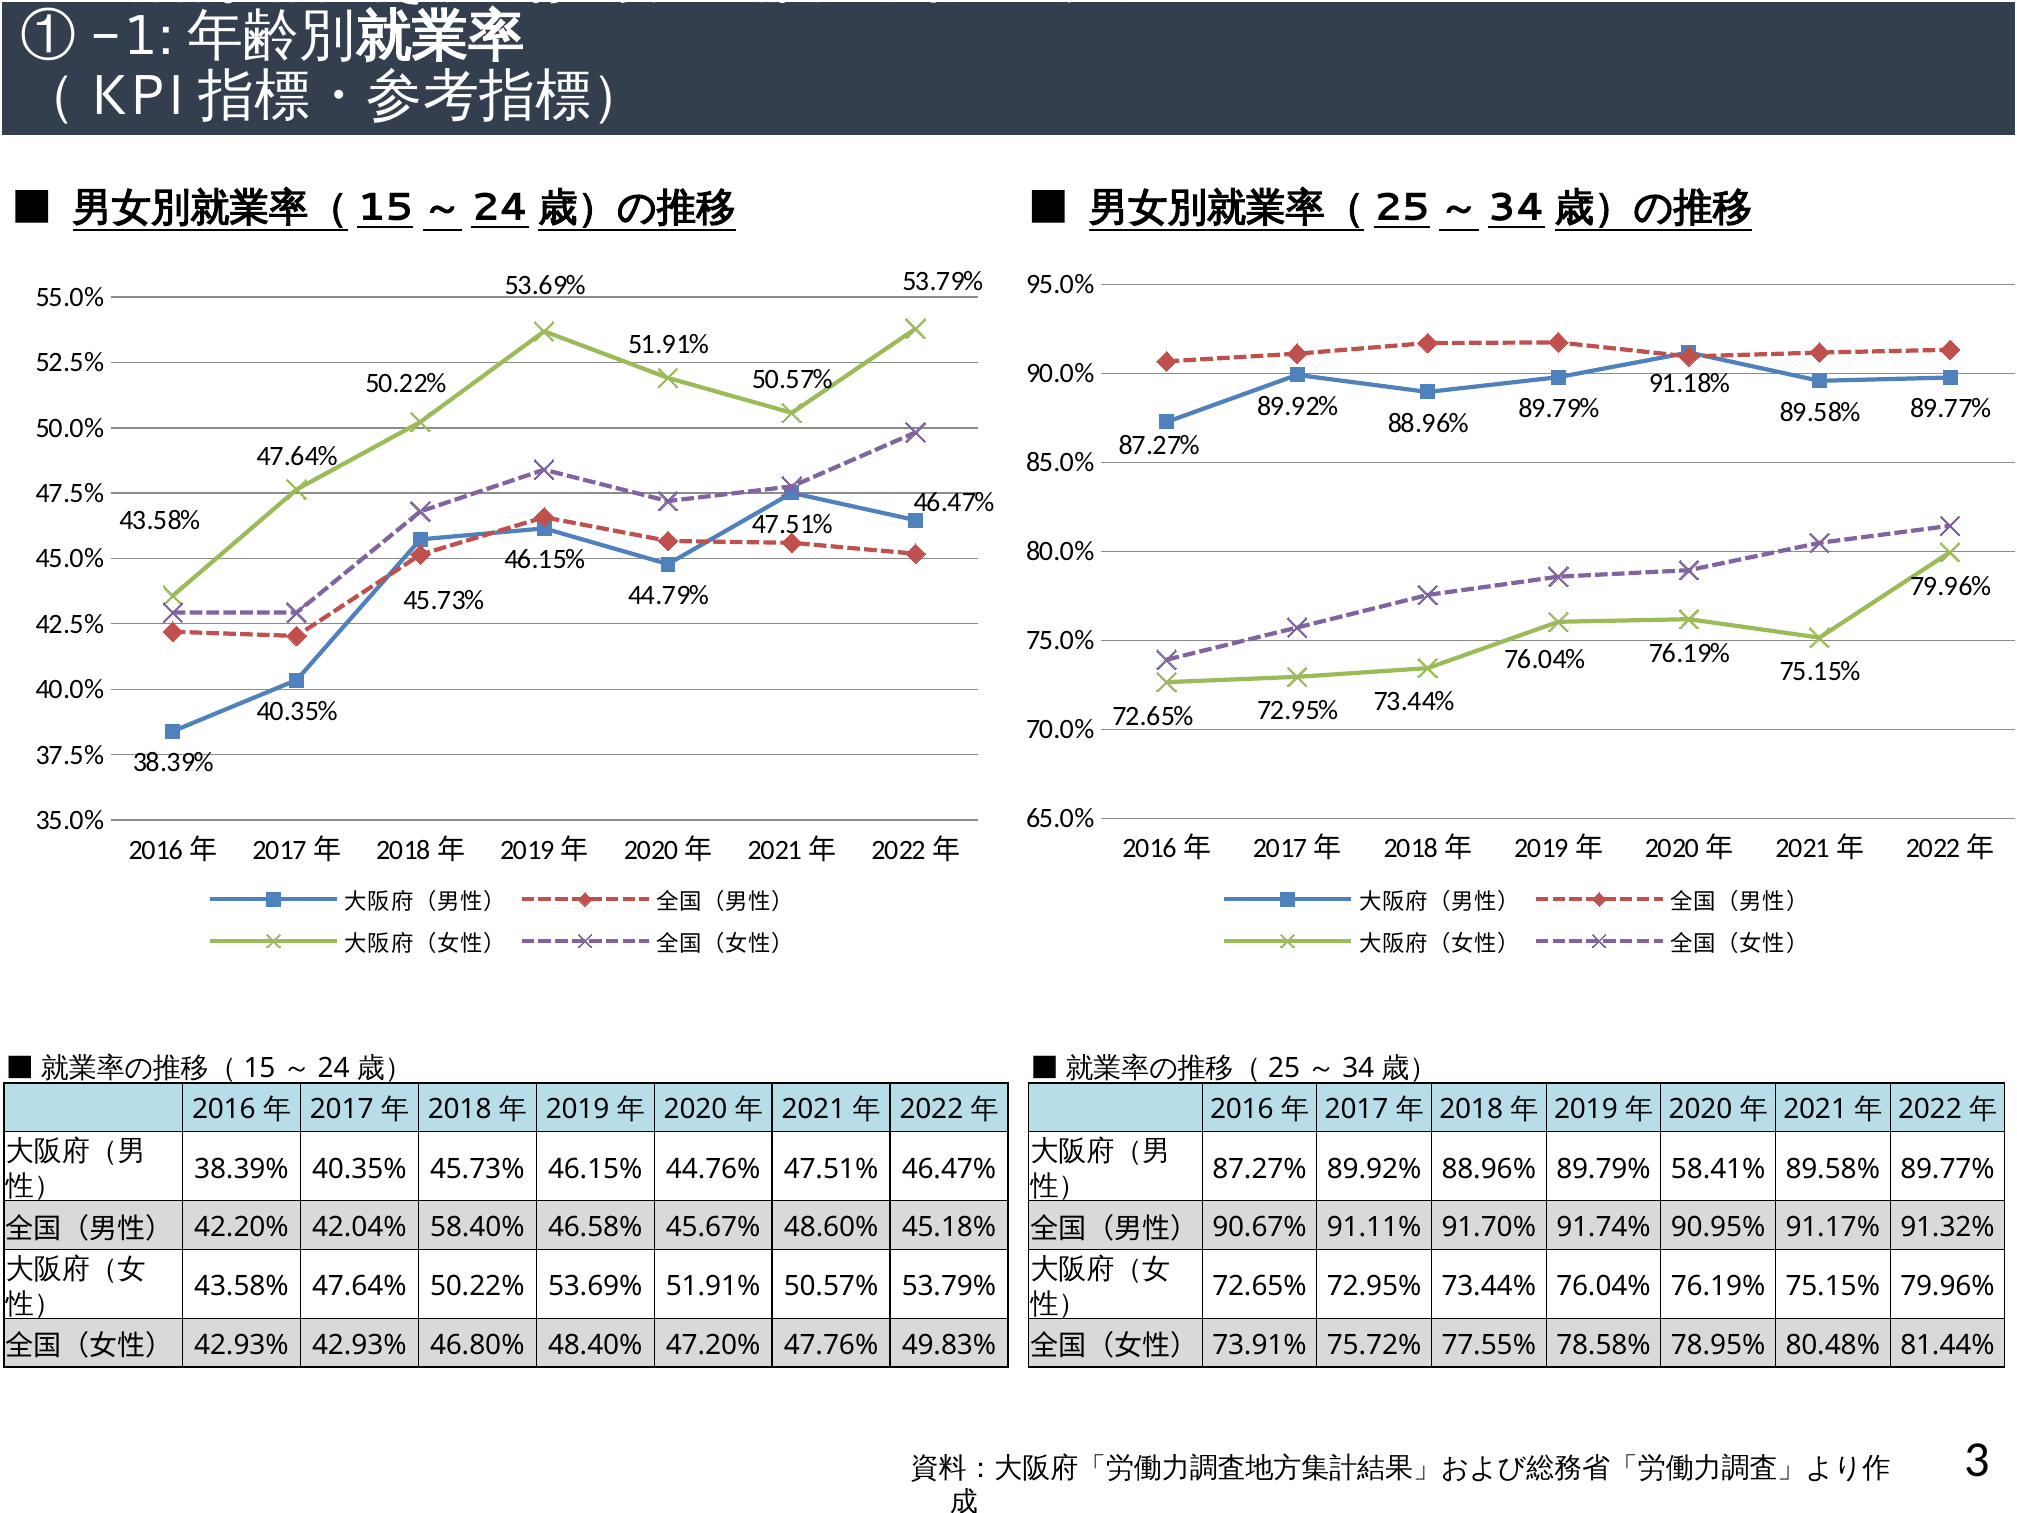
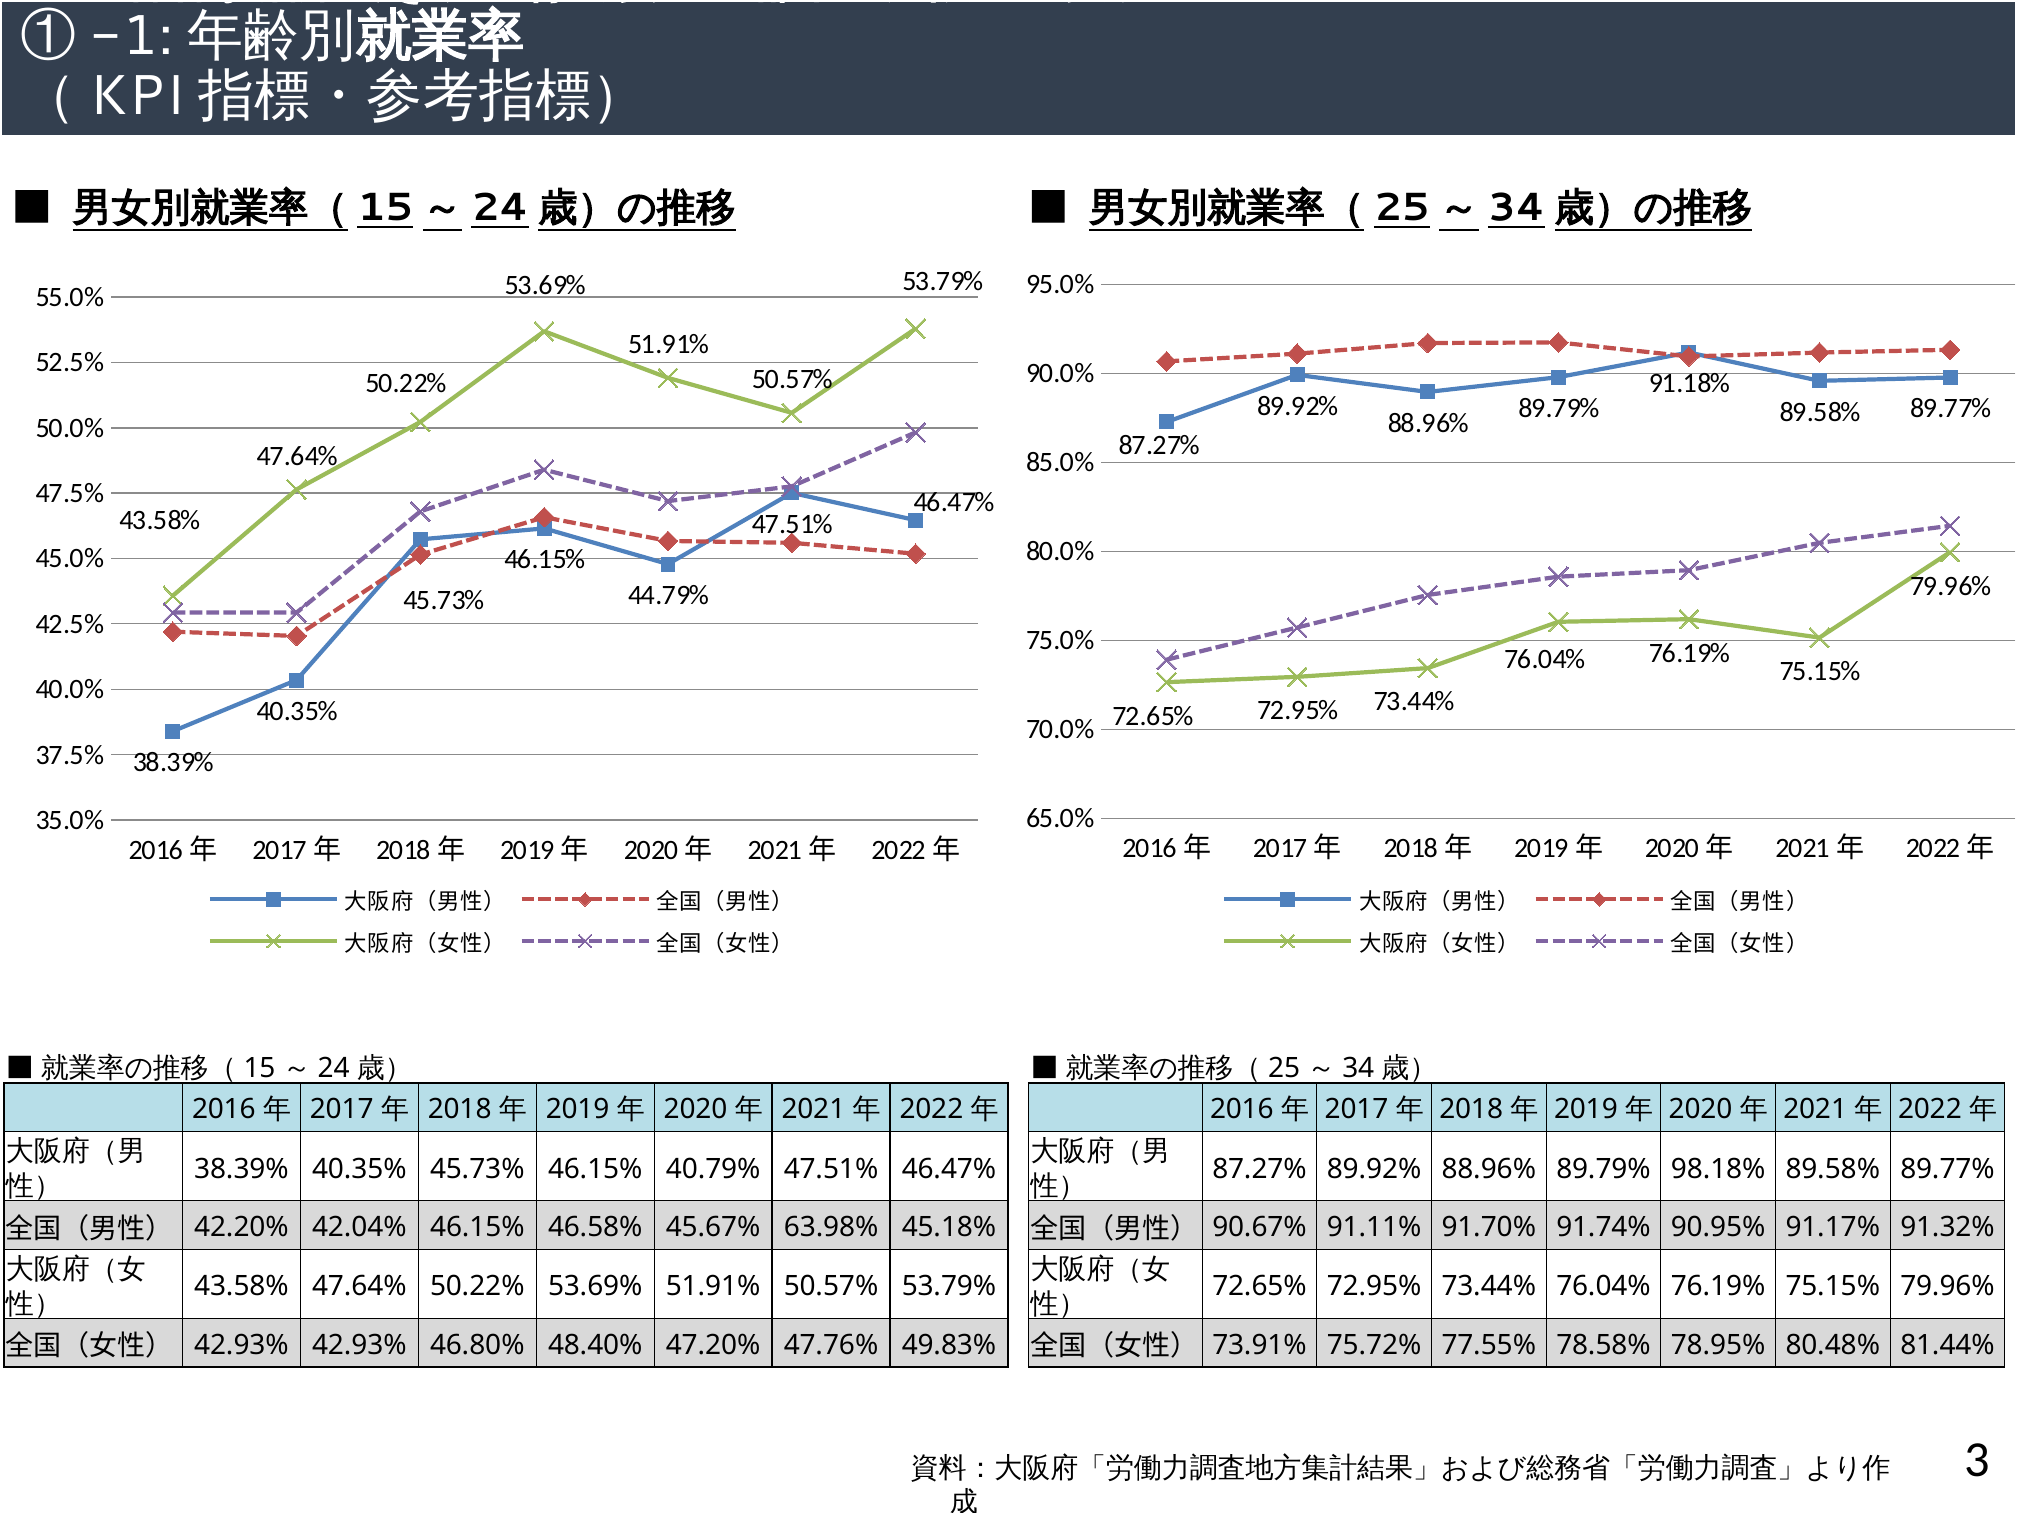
44.76%: 44.76% -> 40.79% (713, 1169)
58.41%: 58.41% -> 98.18% (1718, 1169)
42.04% 58.40%: 58.40% -> 46.15% (477, 1227)
48.60%: 48.60% -> 63.98% (831, 1227)
